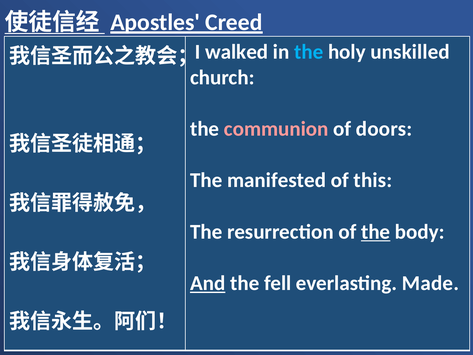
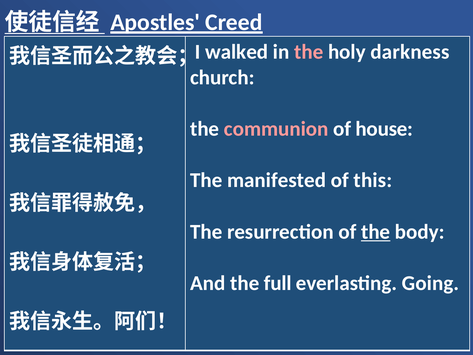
the colour: light blue -> pink (309, 52)
unskilled: unskilled -> darkness (410, 52)
doors: doors -> house (384, 129)
And underline: present -> none (208, 283)
fell: fell -> full (278, 283)
Made: Made -> Going (431, 283)
